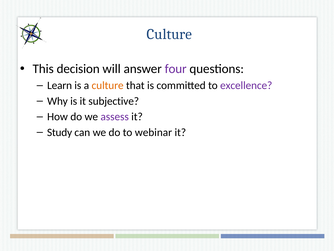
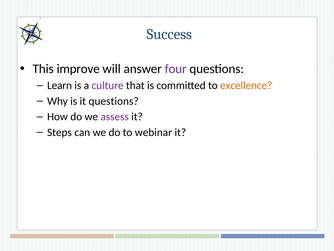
Culture: Culture -> Success (169, 34)
decision: decision -> improve (78, 69)
culture colour: orange -> purple (108, 85)
excellence colour: purple -> orange (246, 85)
it subjective: subjective -> questions (114, 101)
Study: Study -> Steps (59, 132)
